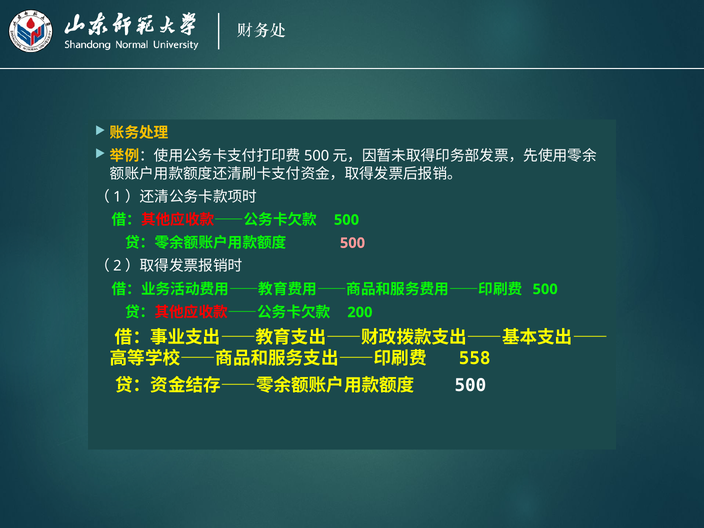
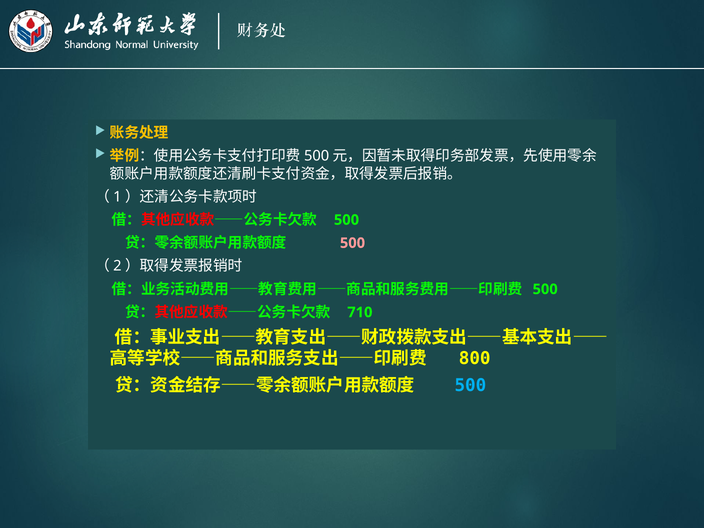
200: 200 -> 710 (360, 312)
558: 558 -> 800 (475, 359)
500 colour: white -> light blue (470, 385)
